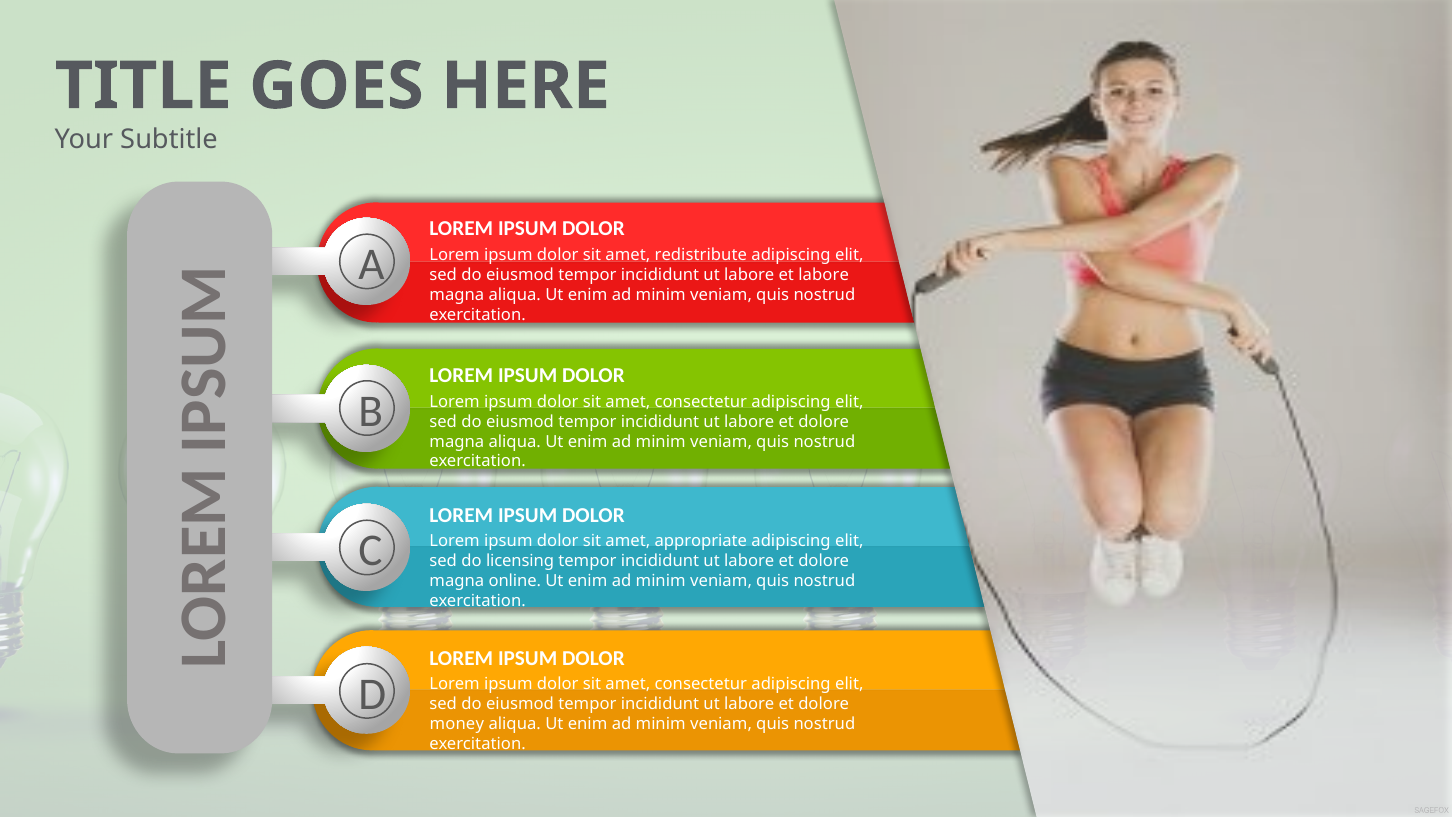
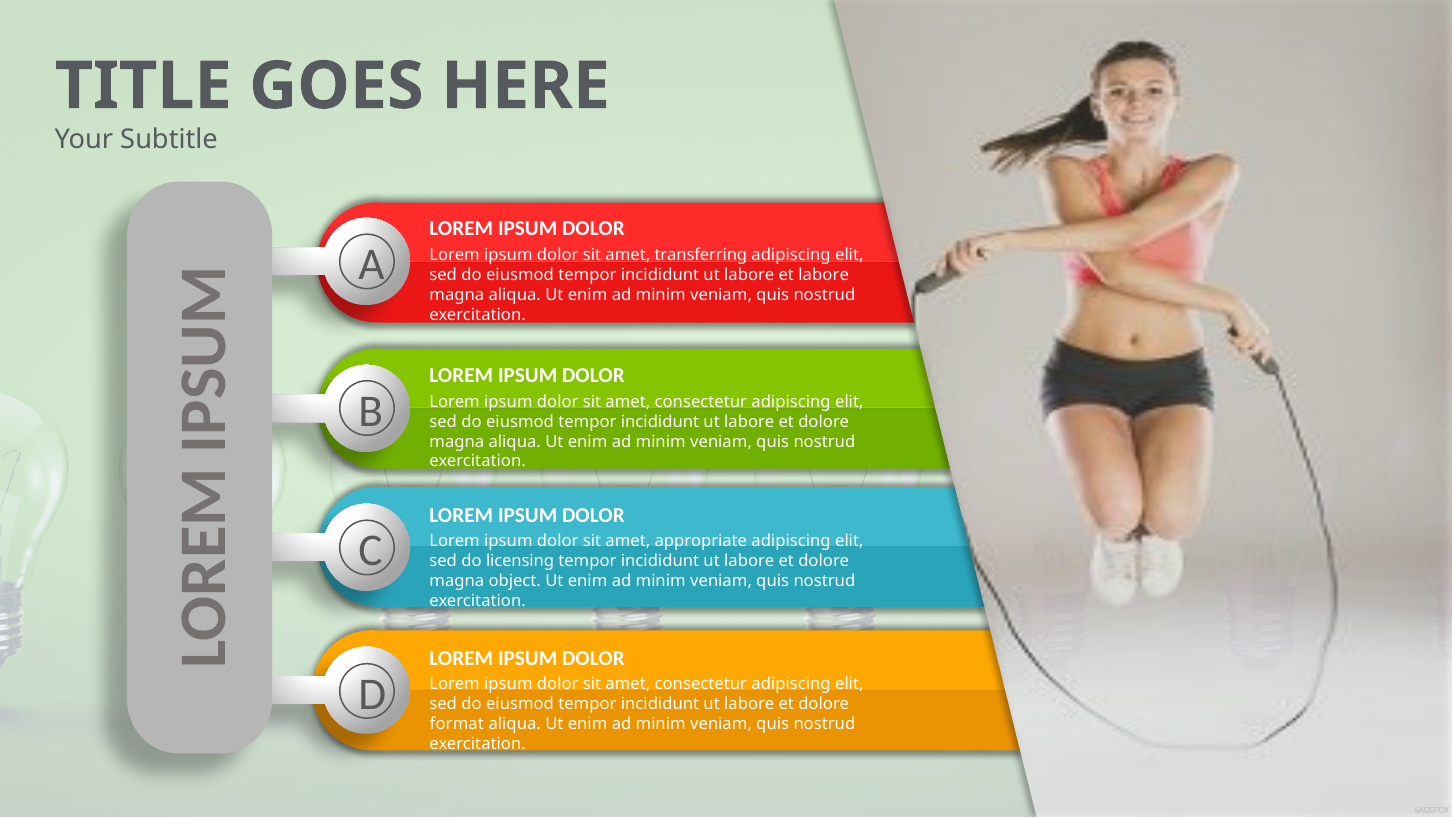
redistribute: redistribute -> transferring (701, 255)
online: online -> object (515, 581)
money: money -> format (457, 724)
